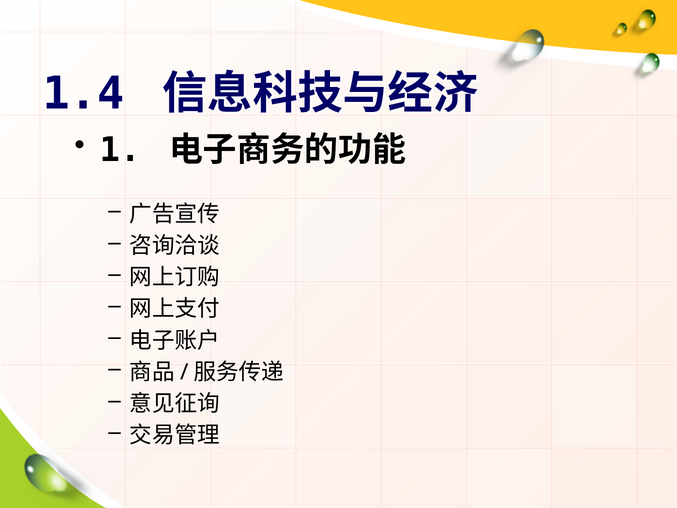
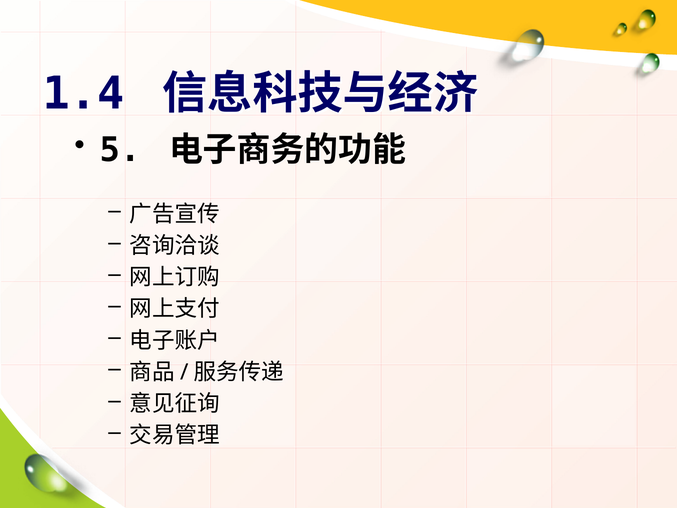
1: 1 -> 5 (120, 150)
